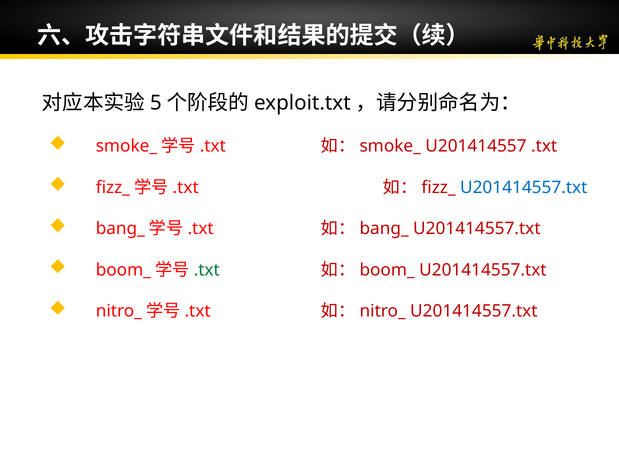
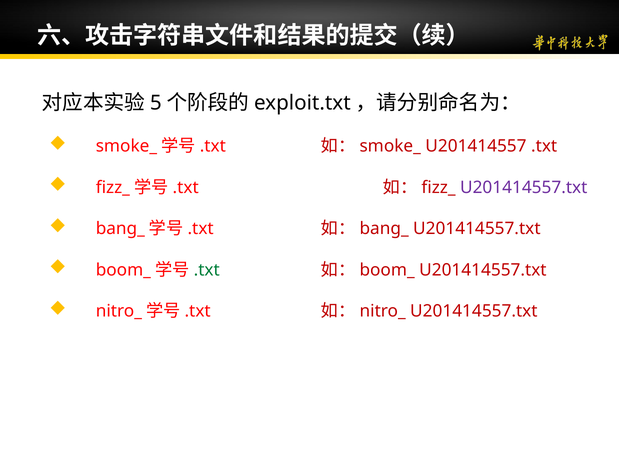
U201414557.txt colour: blue -> purple (524, 188)
